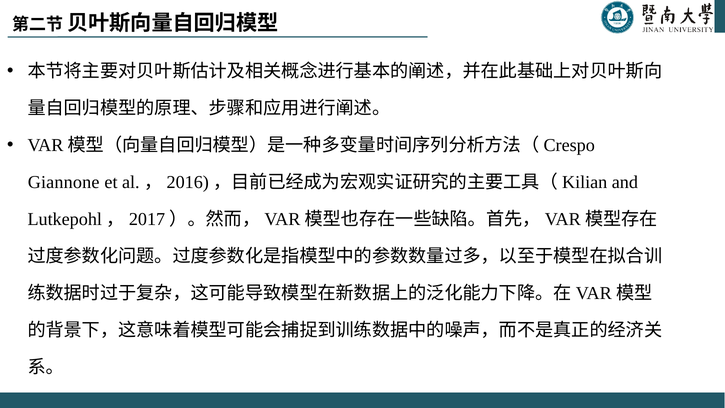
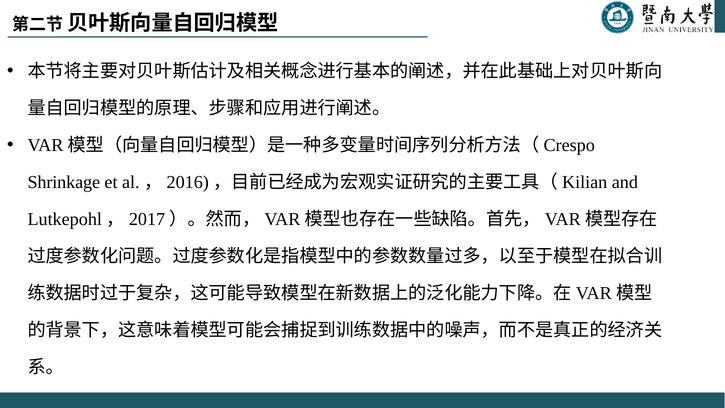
Giannone: Giannone -> Shrinkage (64, 182)
